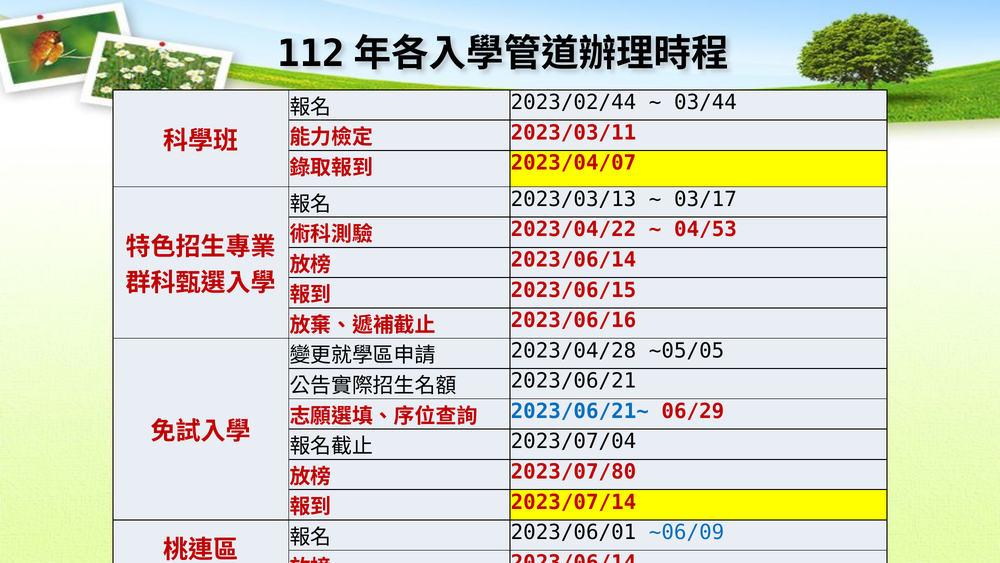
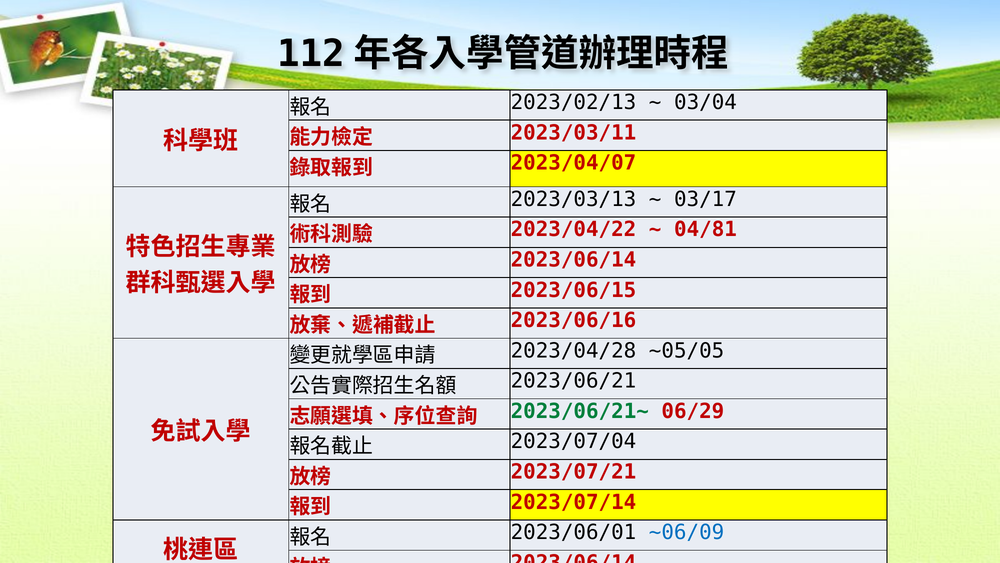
2023/02/44: 2023/02/44 -> 2023/02/13 (573, 102)
03/44: 03/44 -> 03/04 (705, 102)
04/53: 04/53 -> 04/81 (705, 229)
2023/06/21~ colour: blue -> green (580, 411)
2023/07/80: 2023/07/80 -> 2023/07/21 (573, 471)
